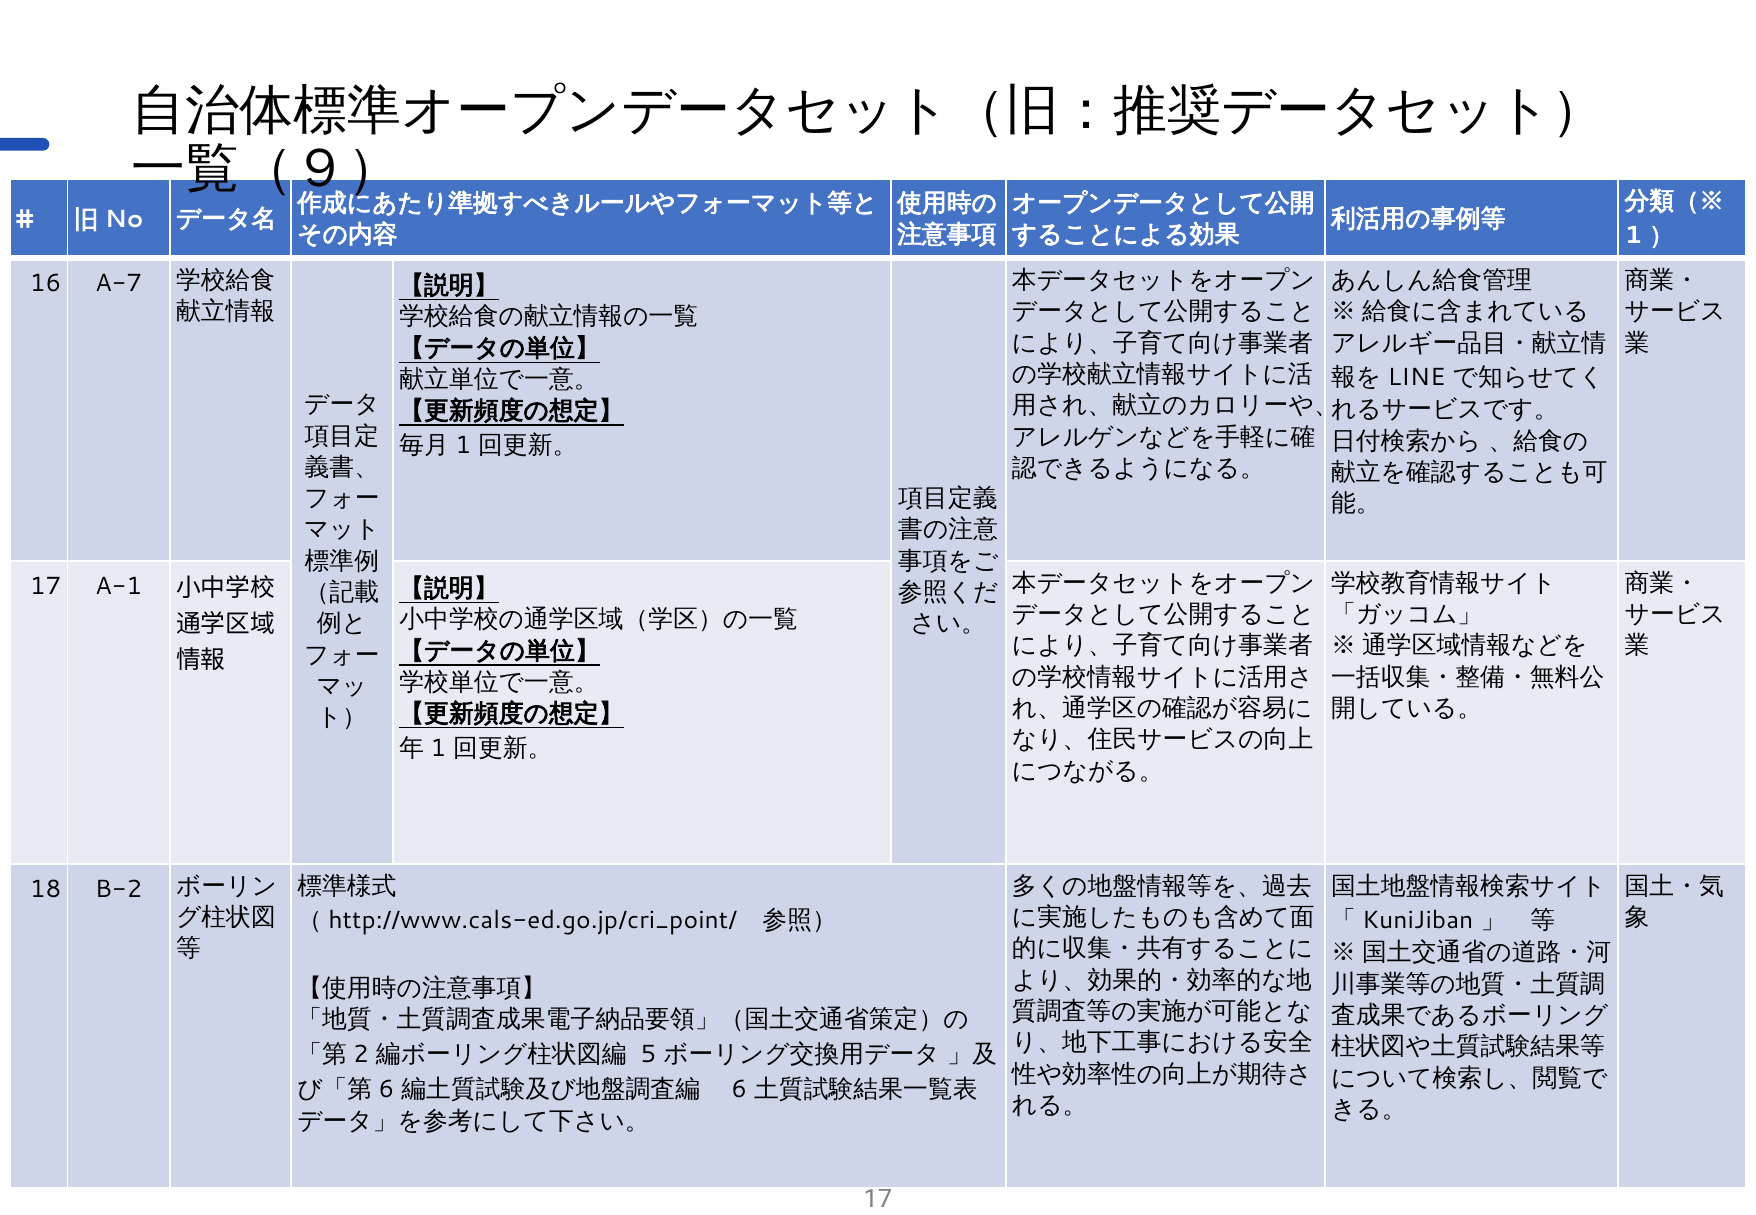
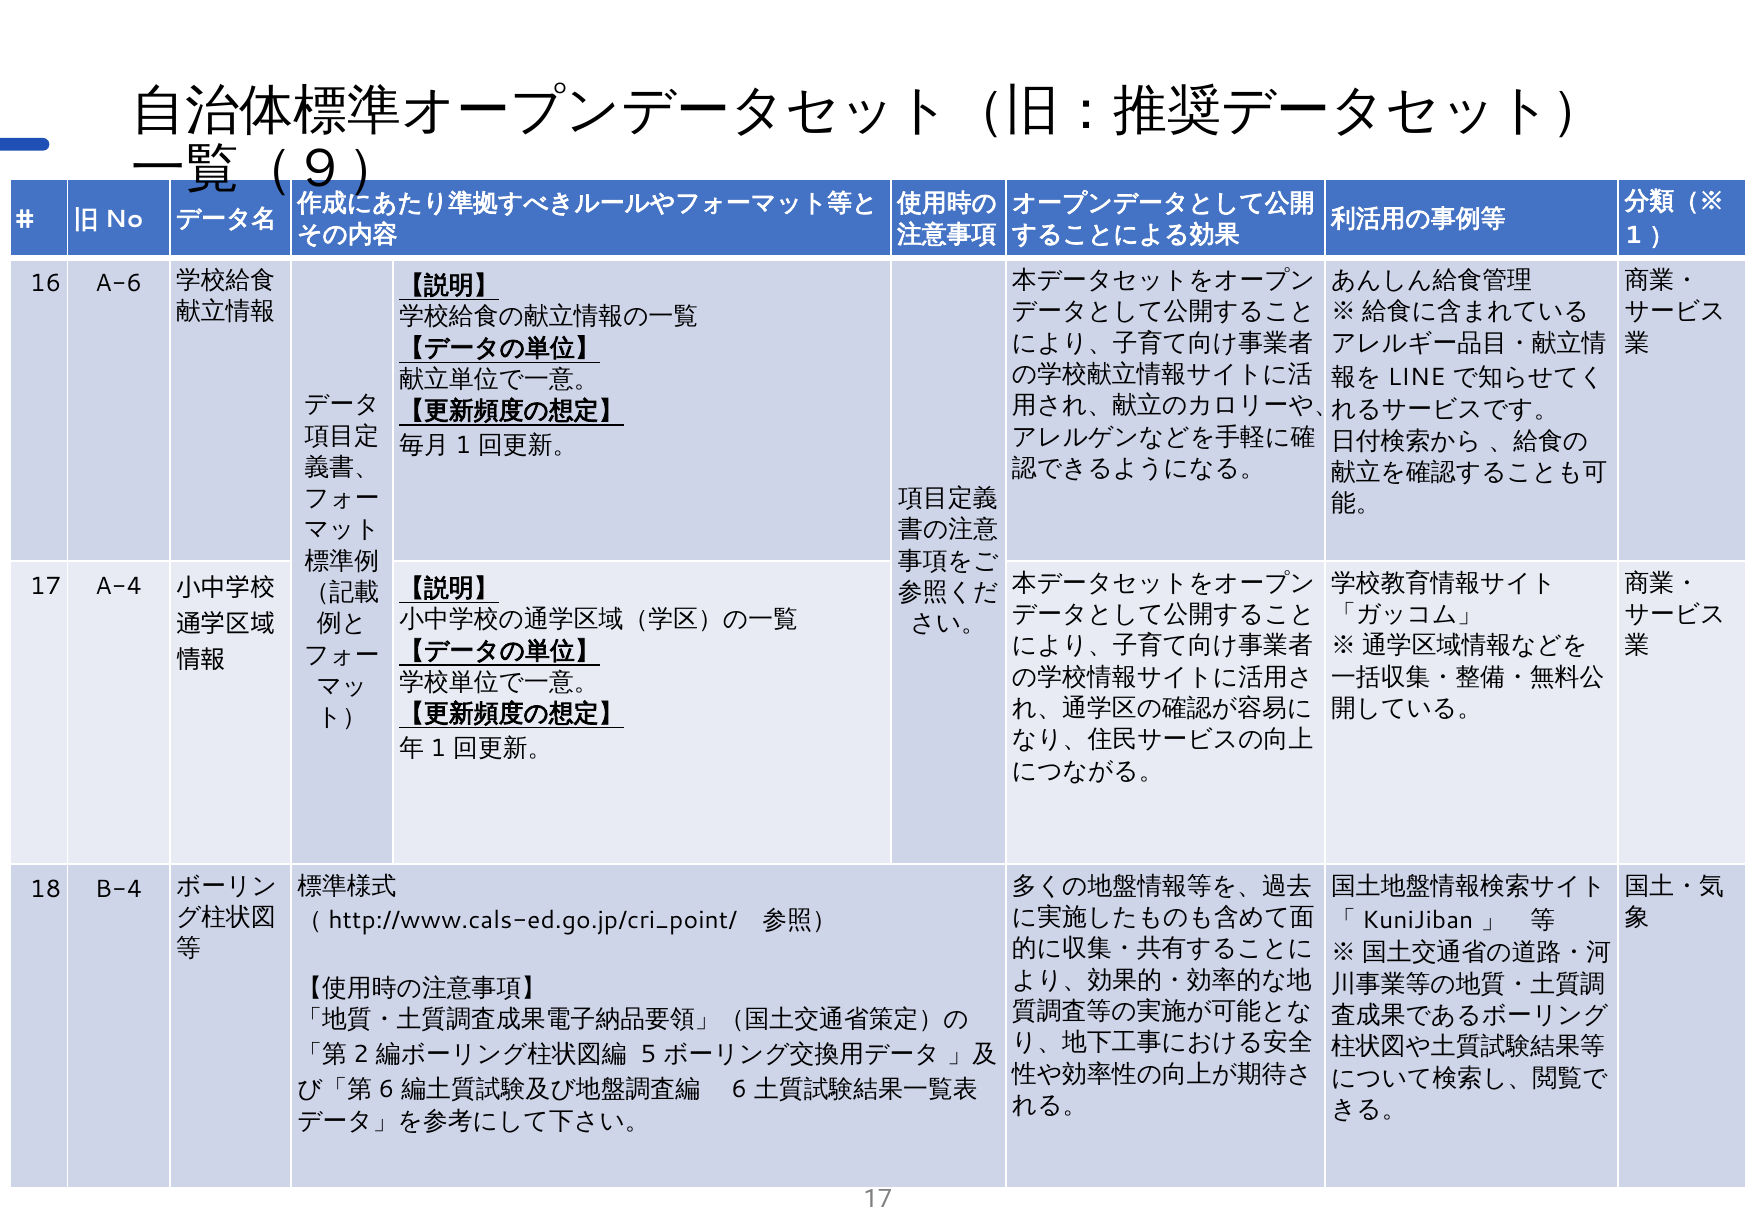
A-7: A-7 -> A-6 (119, 284)
A-1: A-1 -> A-4 (119, 587)
B-2: B-2 -> B-4 (119, 890)
